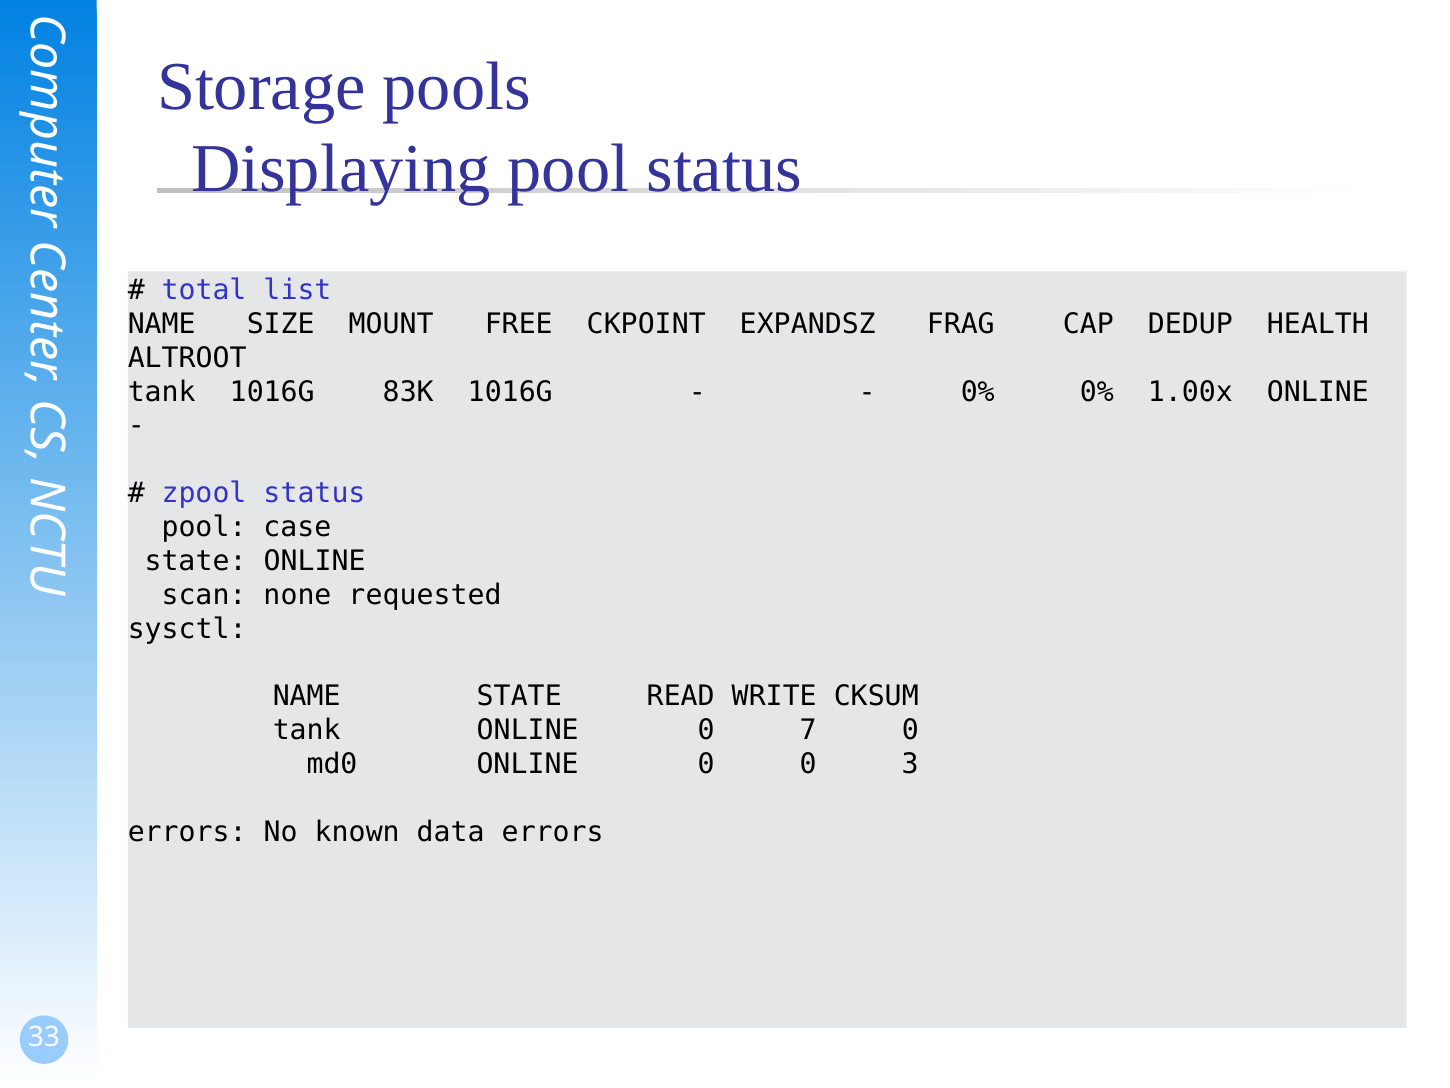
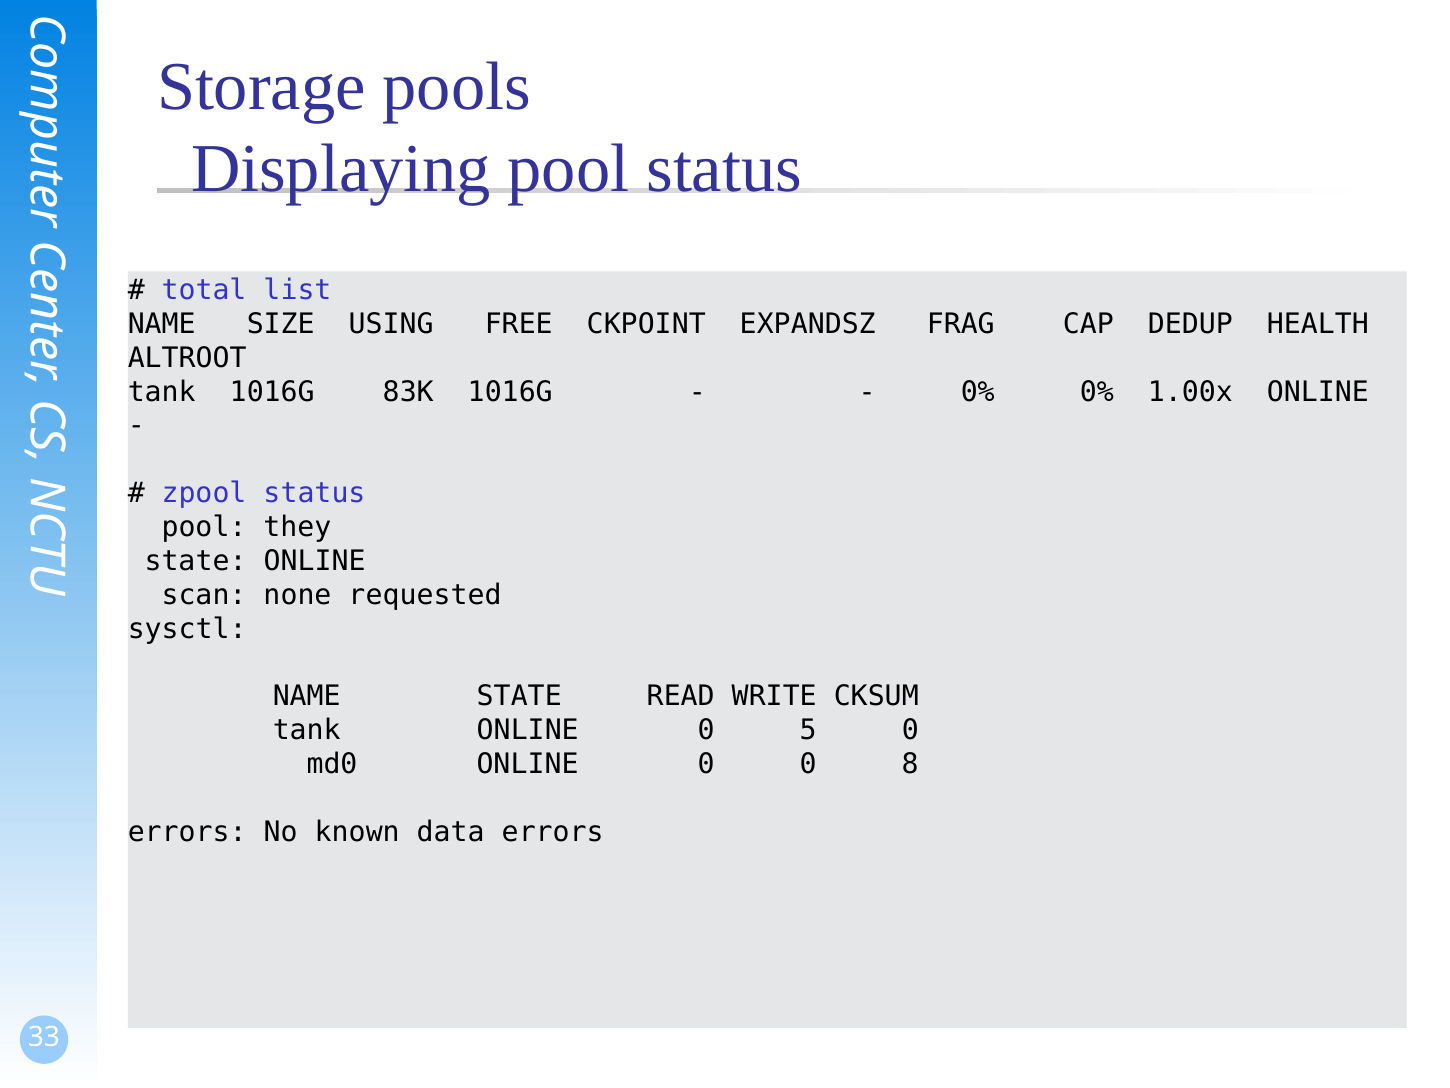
MOUNT: MOUNT -> USING (391, 324)
case: case -> they (297, 527)
7: 7 -> 5 (808, 730)
3: 3 -> 8 (910, 764)
